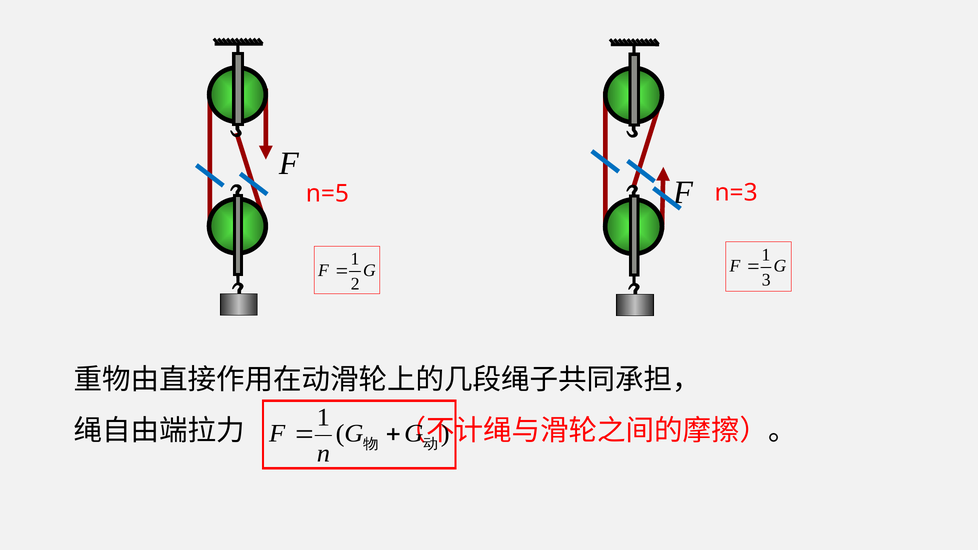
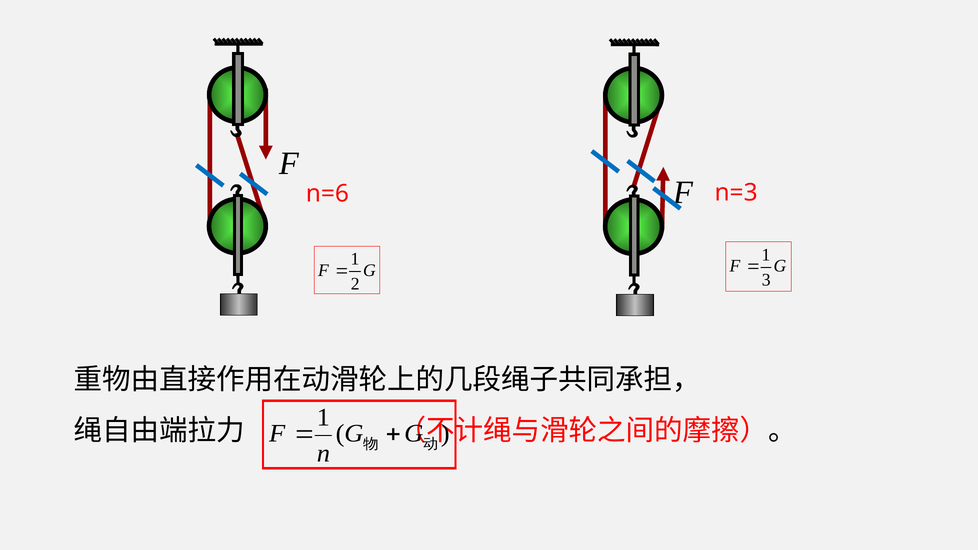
n=5: n=5 -> n=6 (327, 194)
